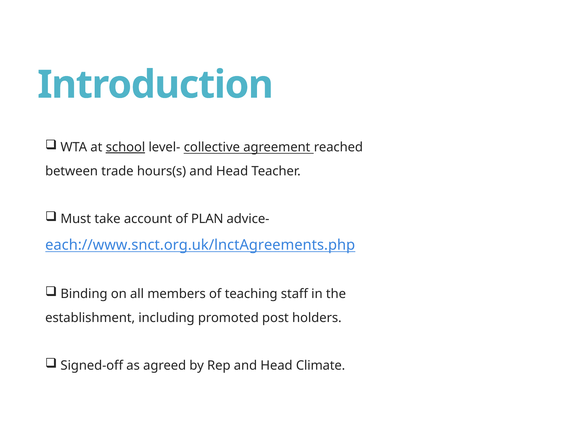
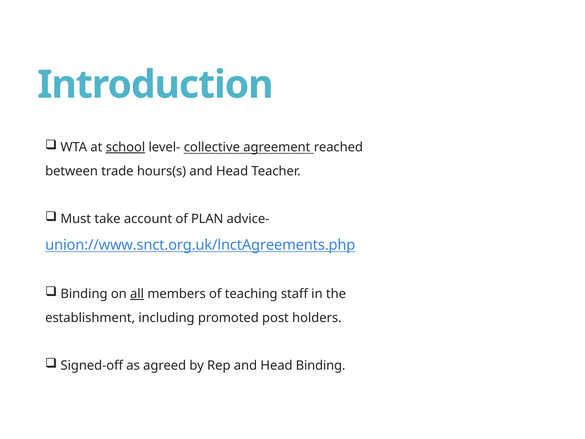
each://www.snct.org.uk/lnctAgreements.php: each://www.snct.org.uk/lnctAgreements.php -> union://www.snct.org.uk/lnctAgreements.php (200, 245)
all underline: none -> present (137, 294)
Head Climate: Climate -> Binding (321, 365)
